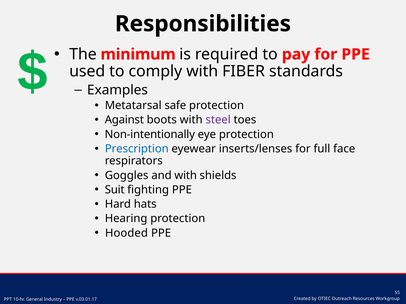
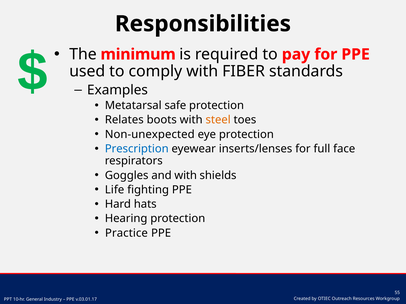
Against: Against -> Relates (124, 120)
steel colour: purple -> orange (218, 120)
Non-intentionally: Non-intentionally -> Non-unexpected (150, 135)
Suit: Suit -> Life (115, 190)
Hooded: Hooded -> Practice (126, 233)
